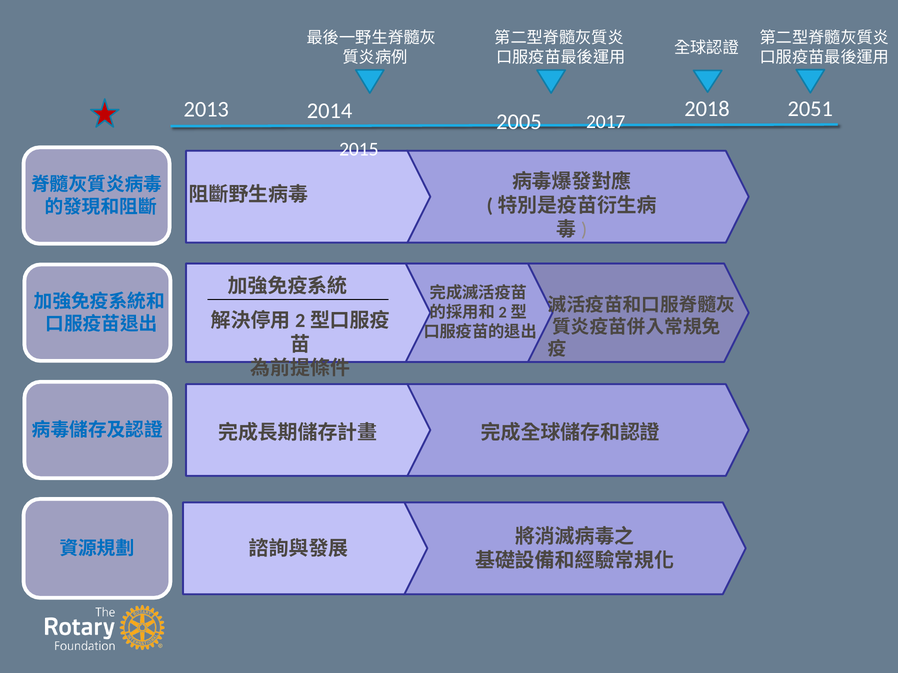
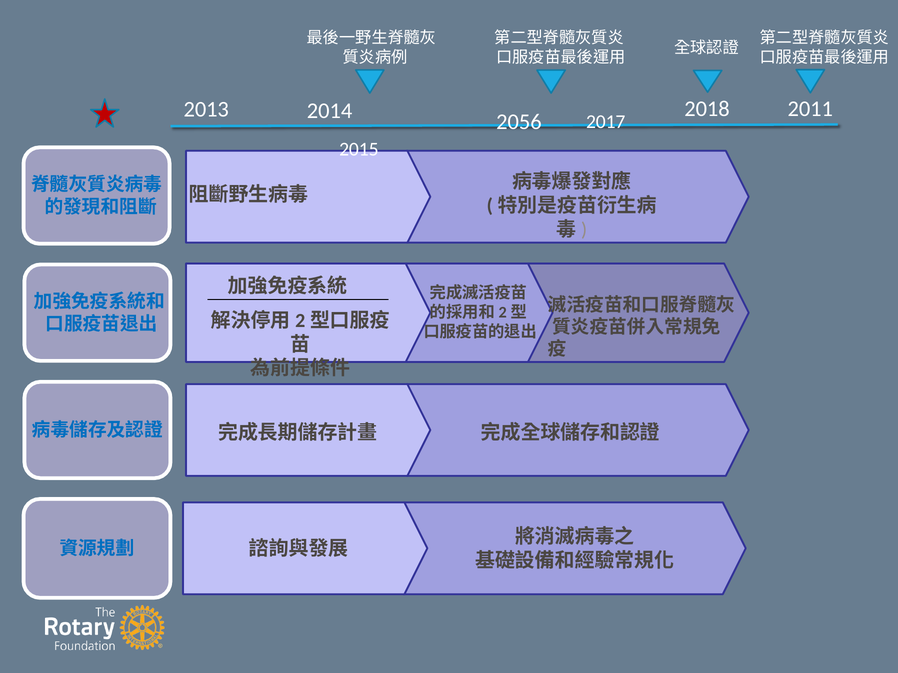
2051: 2051 -> 2011 (810, 109)
2005: 2005 -> 2056 (519, 122)
